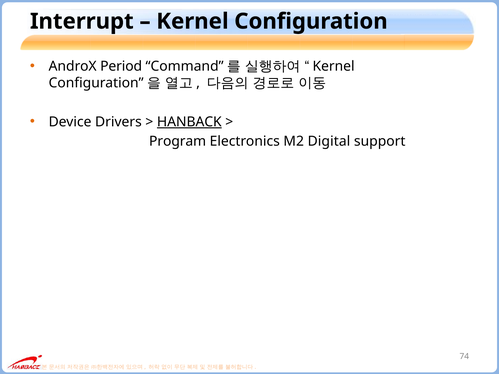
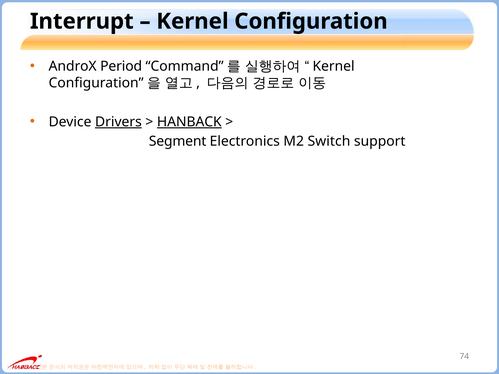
Drivers underline: none -> present (118, 122)
Program: Program -> Segment (178, 141)
Digital: Digital -> Switch (329, 141)
